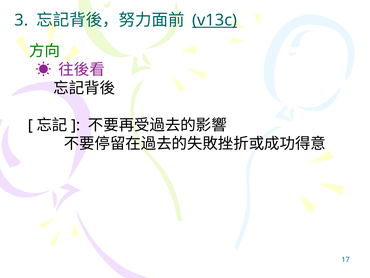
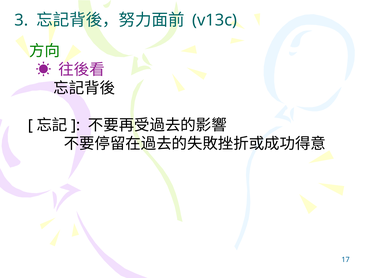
v13c underline: present -> none (215, 20)
